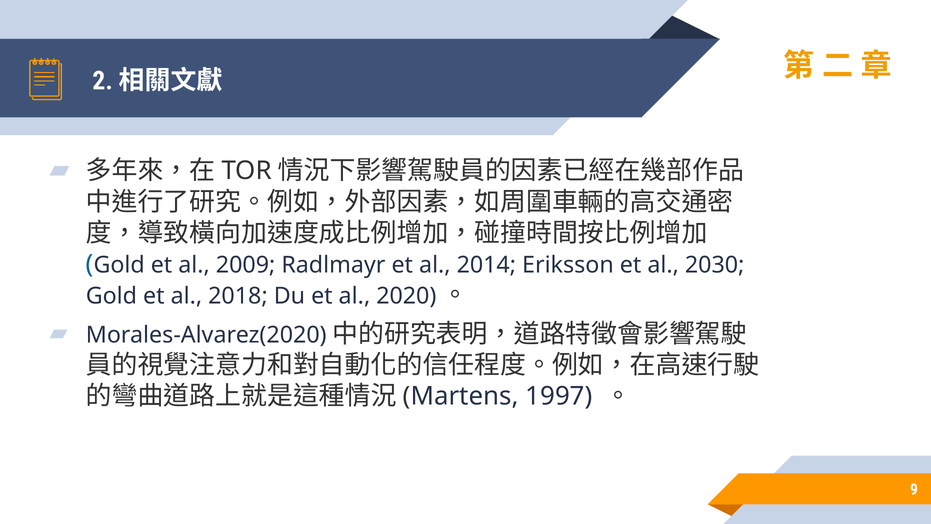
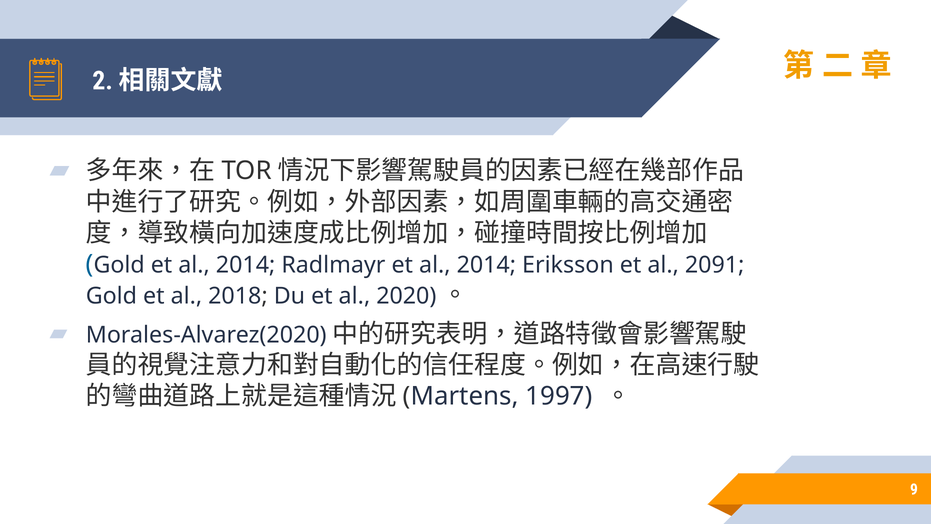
Gold et al 2009: 2009 -> 2014 (246, 265)
2030: 2030 -> 2091 (715, 265)
